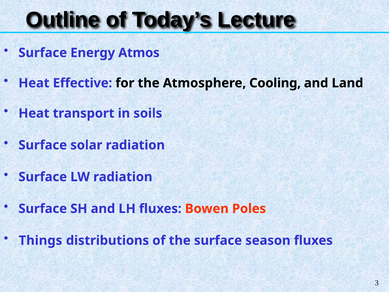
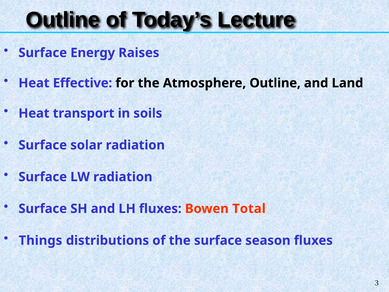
Atmos: Atmos -> Raises (139, 53)
Atmosphere Cooling: Cooling -> Outline (275, 83)
Poles: Poles -> Total (249, 209)
